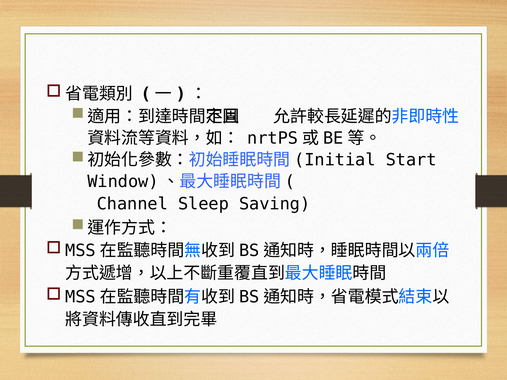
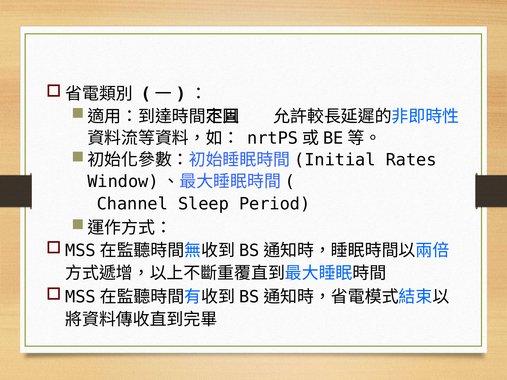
Start: Start -> Rates (411, 160)
Saving: Saving -> Period (275, 204)
